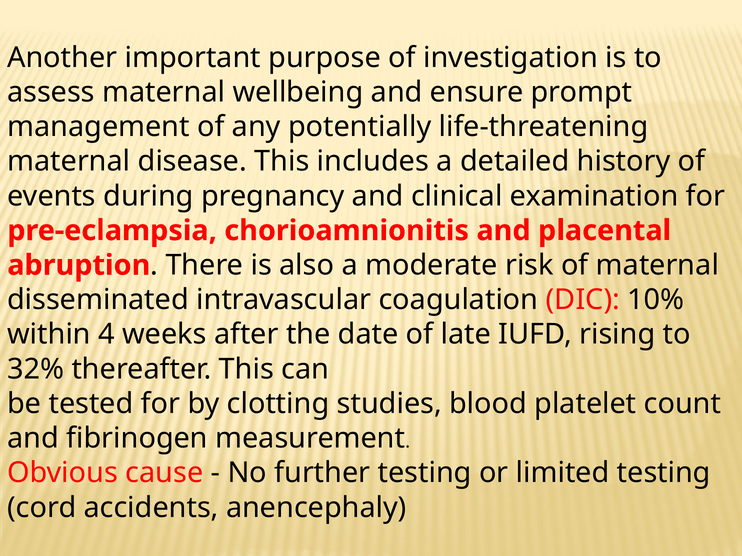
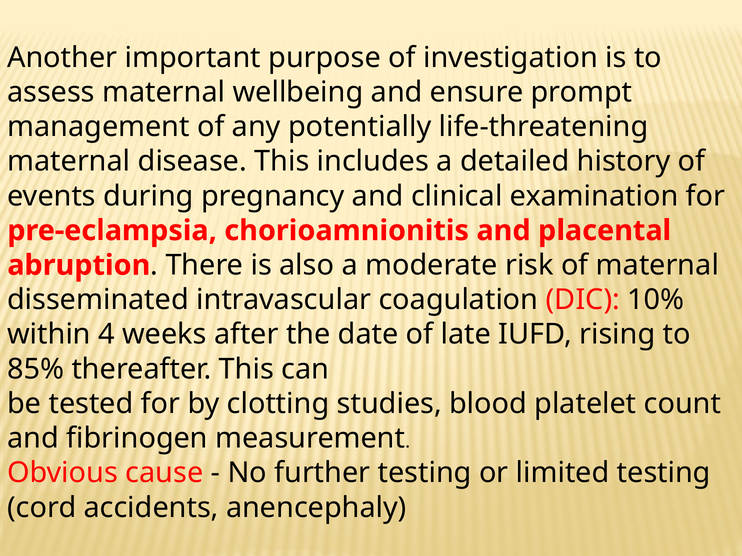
32%: 32% -> 85% (36, 369)
